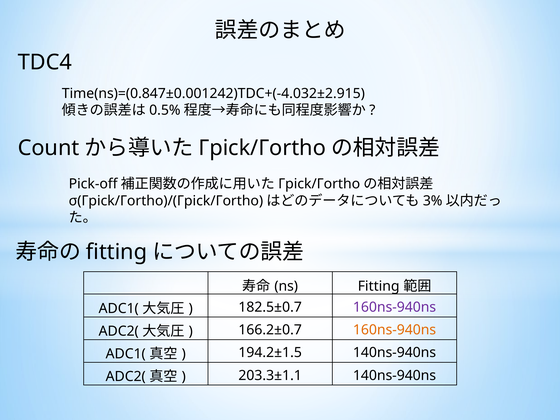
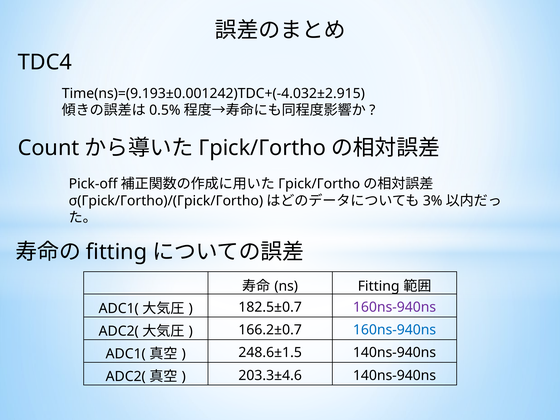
Time(ns)=(0.847±0.001242)TDC+(-4.032±2.915: Time(ns)=(0.847±0.001242)TDC+(-4.032±2.915 -> Time(ns)=(9.193±0.001242)TDC+(-4.032±2.915 (213, 94)
160ns-940ns colour: orange -> blue (395, 330)
194.2±1.5: 194.2±1.5 -> 248.6±1.5 (270, 353)
203.3±1.1: 203.3±1.1 -> 203.3±4.6 (270, 375)
